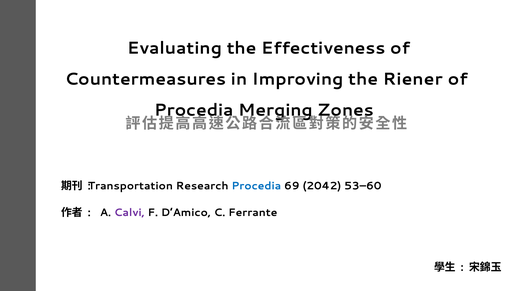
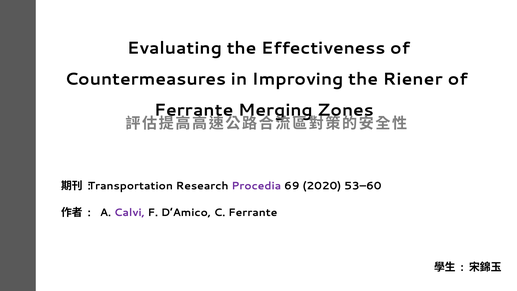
Procedia: Procedia -> Ferrante (194, 110)
Procedia colour: blue -> purple (256, 186)
2042: 2042 -> 2020 (322, 186)
